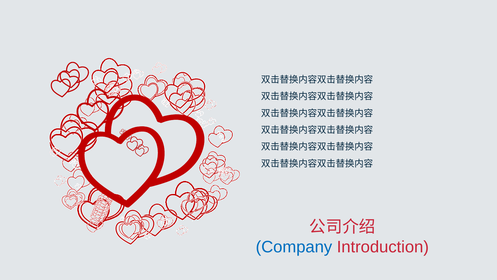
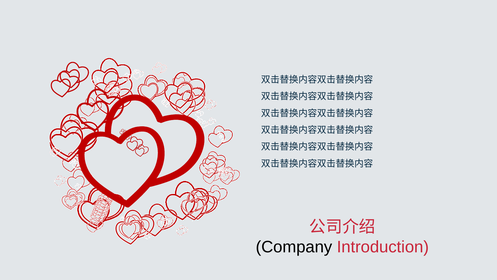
Company colour: blue -> black (294, 247)
